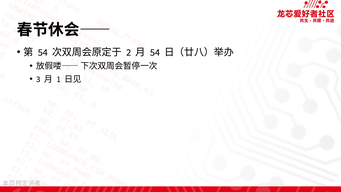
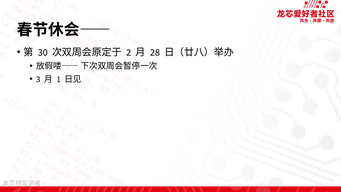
54: 54 -> 30 (43, 52)
54: 54 -> 28 (155, 52)
